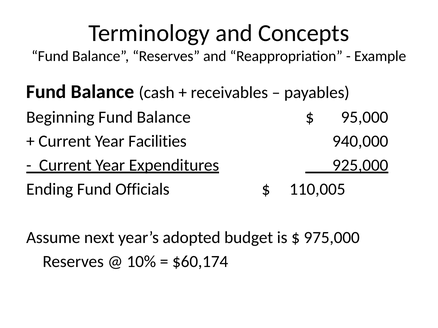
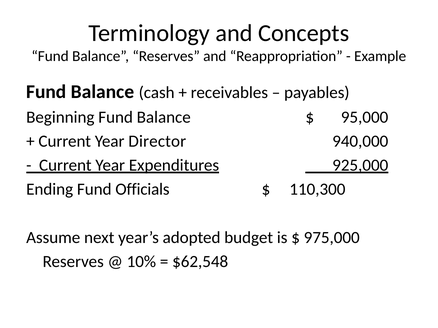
Facilities: Facilities -> Director (157, 141)
110,005: 110,005 -> 110,300 (317, 190)
$60,174: $60,174 -> $62,548 (200, 262)
